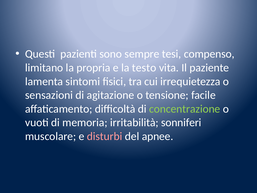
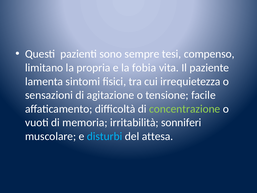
testo: testo -> fobia (144, 68)
disturbi colour: pink -> light blue (105, 136)
apnee: apnee -> attesa (158, 136)
